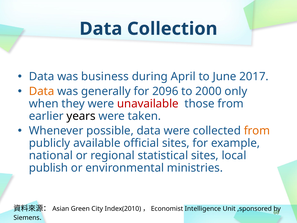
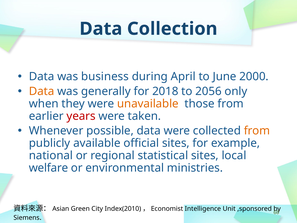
2017: 2017 -> 2000 (254, 77)
2096: 2096 -> 2018 (165, 91)
2000: 2000 -> 2056 (208, 91)
unavailable colour: red -> orange (148, 104)
years colour: black -> red (81, 116)
publish: publish -> welfare (49, 168)
